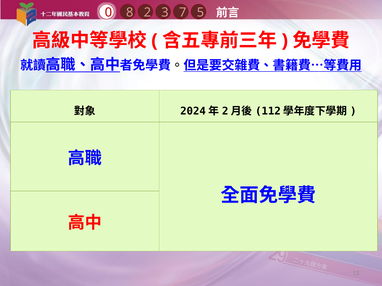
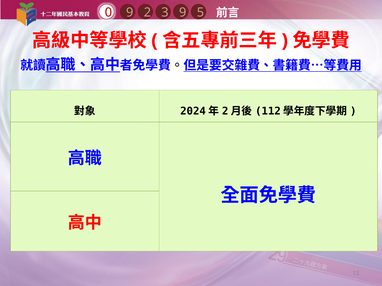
0 8: 8 -> 9 (130, 13)
3 7: 7 -> 9 (183, 13)
